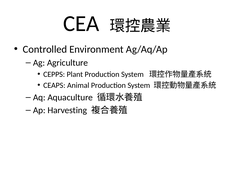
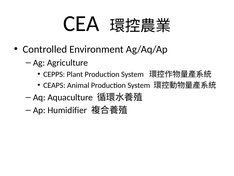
Harvesting: Harvesting -> Humidifier (67, 110)
